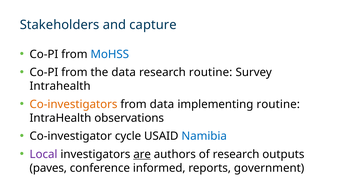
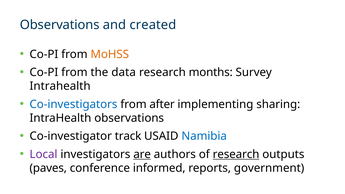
Stakeholders: Stakeholders -> Observations (60, 25)
capture: capture -> created (153, 25)
MoHSS colour: blue -> orange (110, 54)
research routine: routine -> months (211, 72)
Co-investigators colour: orange -> blue (73, 104)
from data: data -> after (162, 104)
implementing routine: routine -> sharing (278, 104)
cycle: cycle -> track (128, 136)
research underline: none -> present (236, 154)
